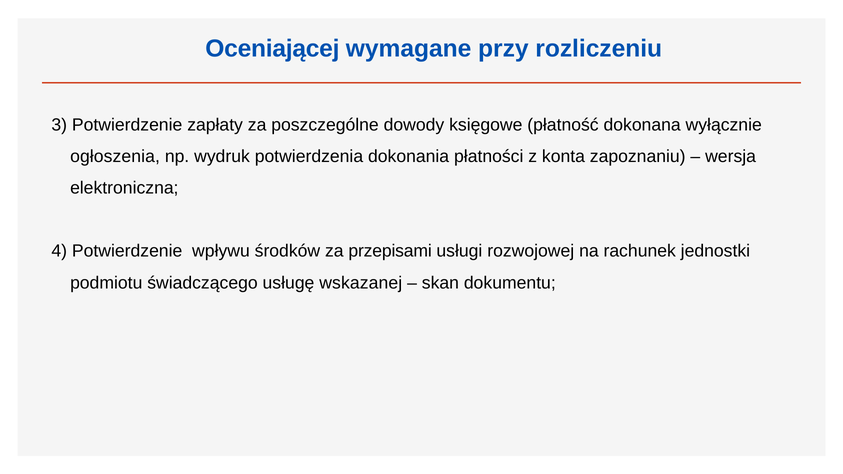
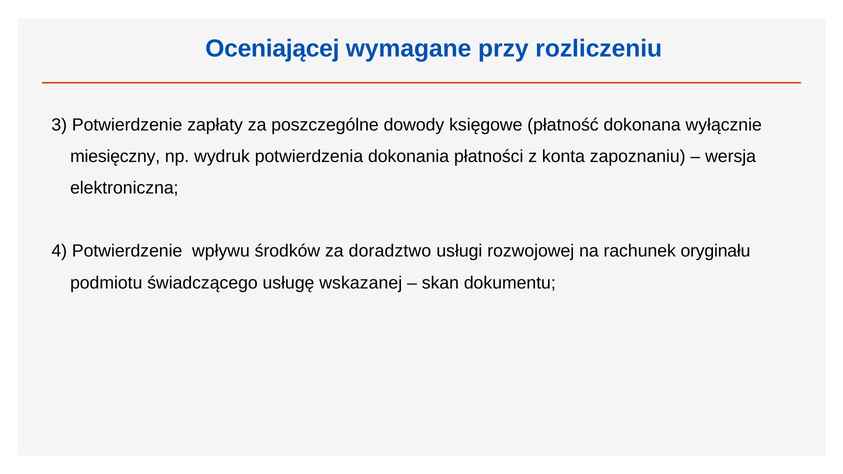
ogłoszenia: ogłoszenia -> miesięczny (115, 156)
przepisami: przepisami -> doradztwo (390, 251)
jednostki: jednostki -> oryginału (716, 251)
